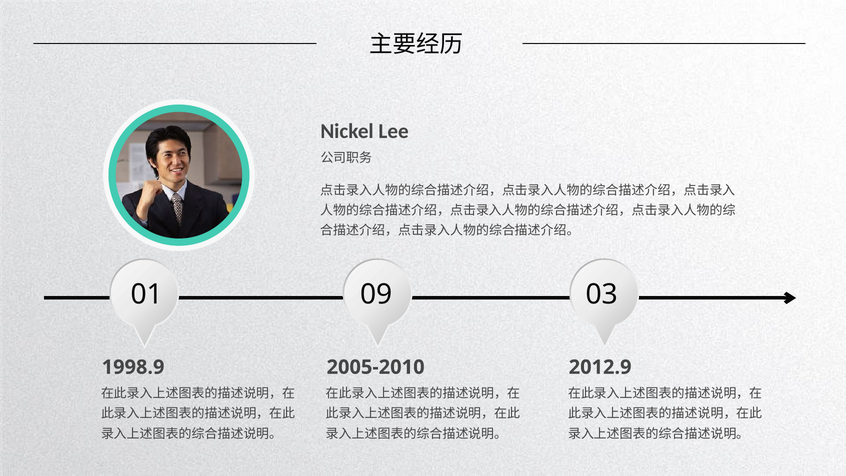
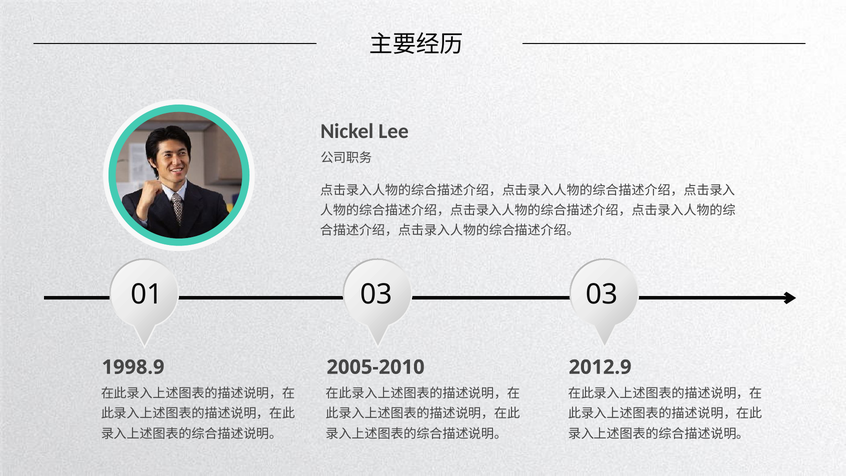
01 09: 09 -> 03 (376, 294)
